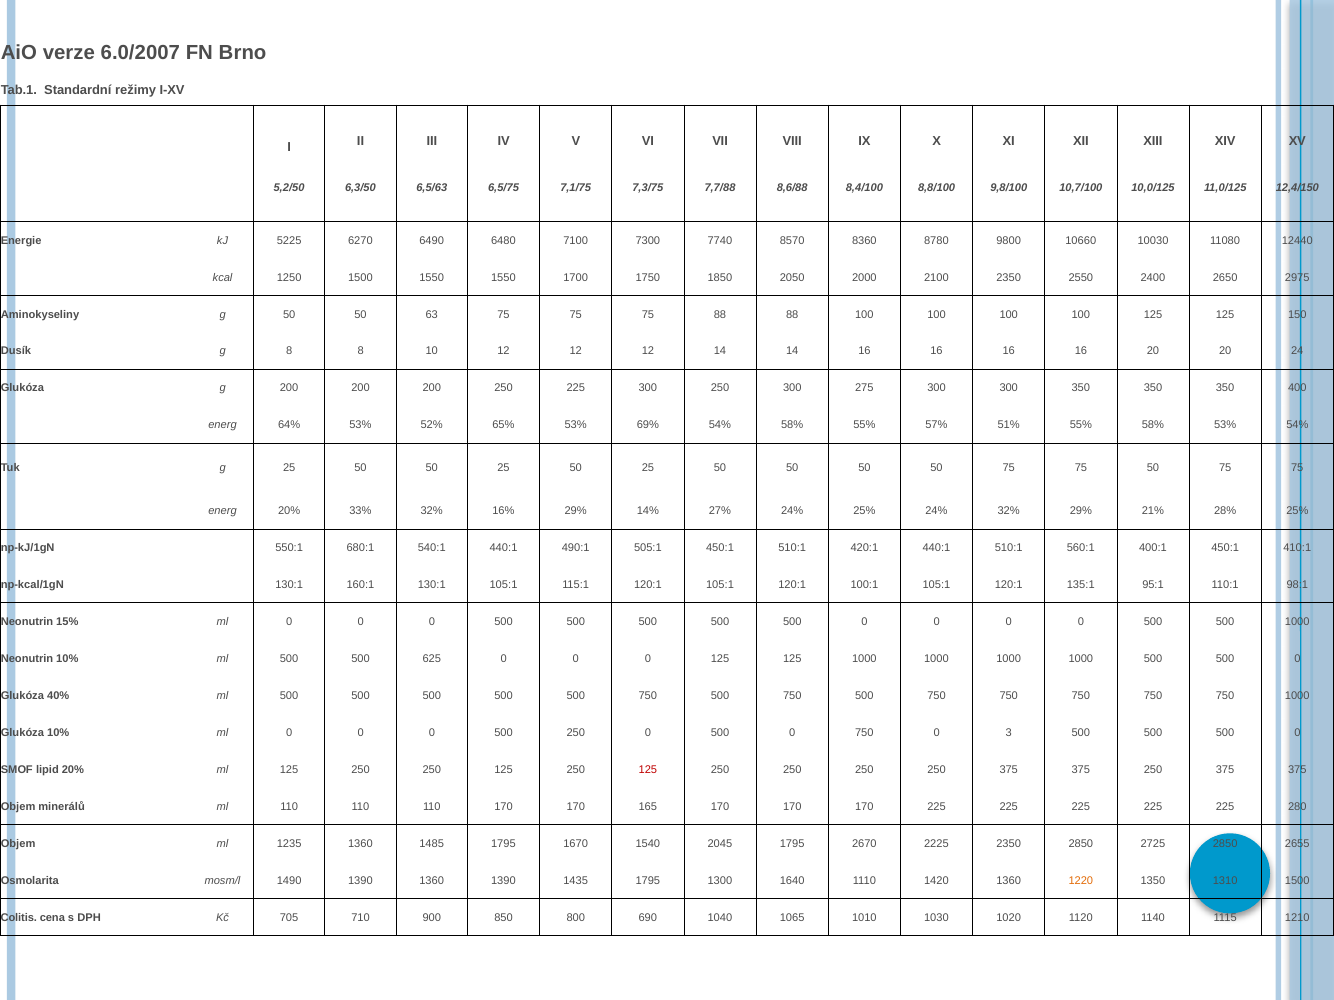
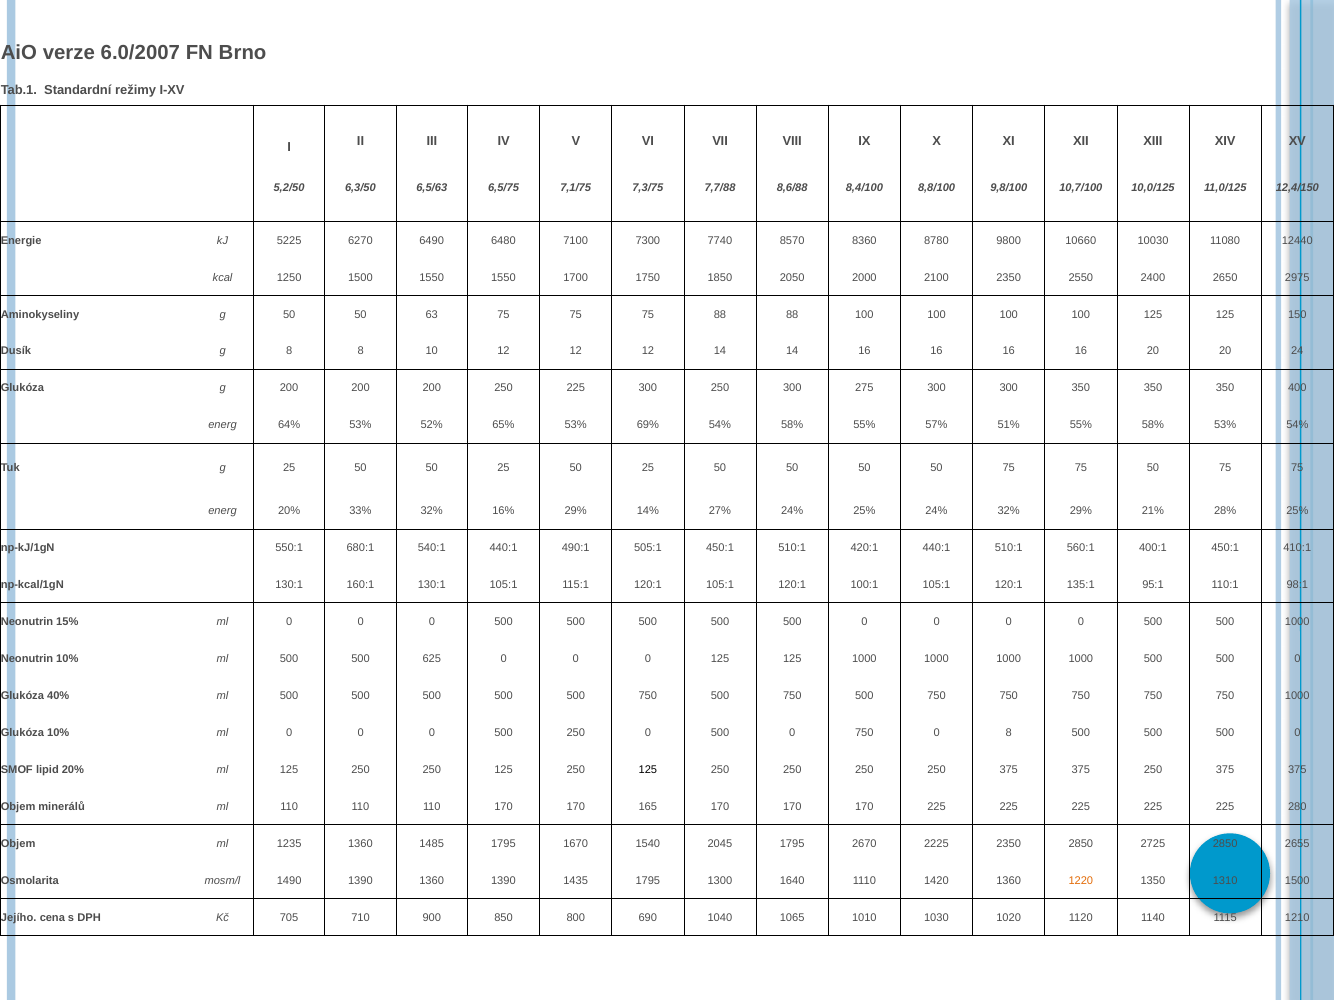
0 3: 3 -> 8 (1009, 733)
125 colour: red -> black (648, 770)
Colitis: Colitis -> Jejího (19, 918)
